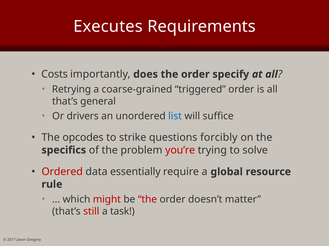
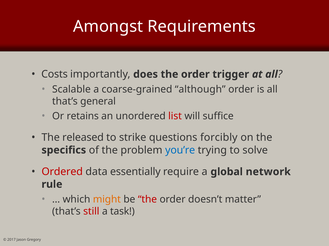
Executes: Executes -> Amongst (108, 26)
specify: specify -> trigger (231, 74)
Retrying: Retrying -> Scalable (71, 90)
triggered: triggered -> although (200, 90)
drivers: drivers -> retains (83, 116)
list colour: blue -> red (175, 116)
opcodes: opcodes -> released (83, 138)
you’re colour: red -> blue (180, 151)
resource: resource -> network (268, 172)
might colour: red -> orange (107, 200)
